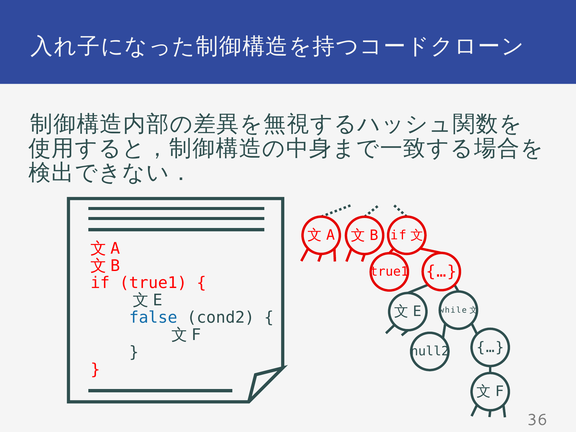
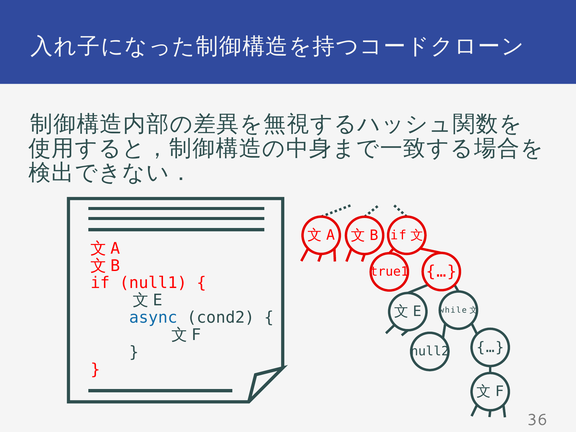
if true1: true1 -> null1 (153, 283)
false: false -> async (153, 318)
